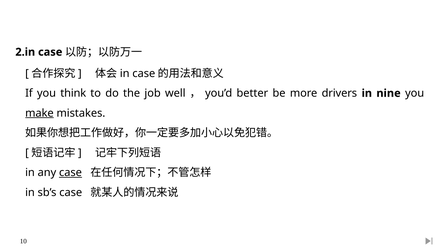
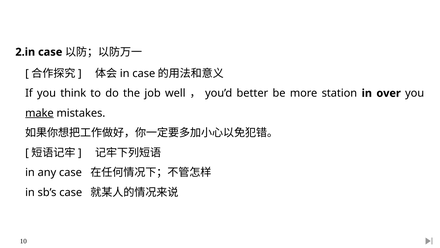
drivers: drivers -> station (339, 93)
nine: nine -> over (389, 93)
case underline: present -> none (70, 172)
